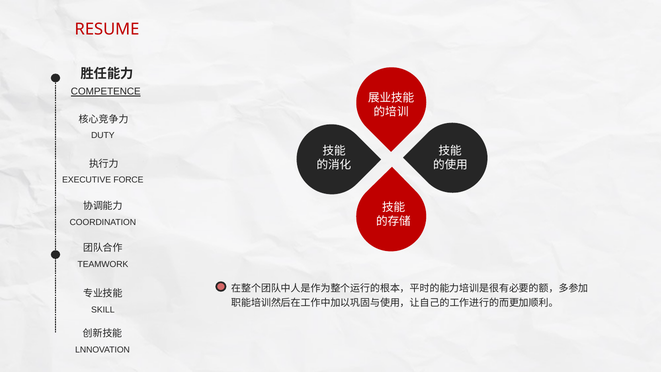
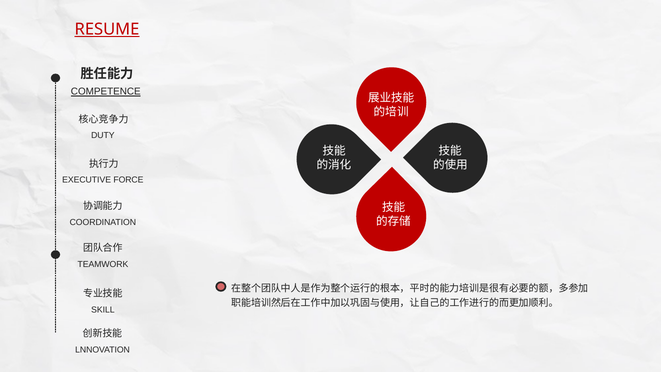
RESUME underline: none -> present (107, 29)
